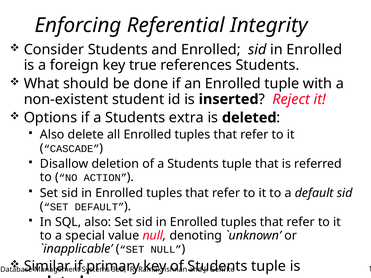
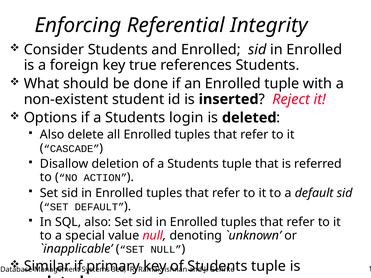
extra: extra -> login (186, 118)
